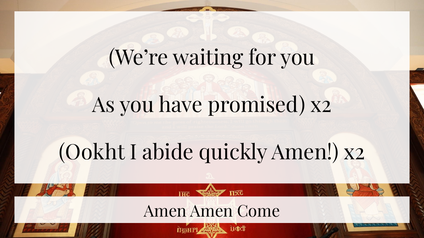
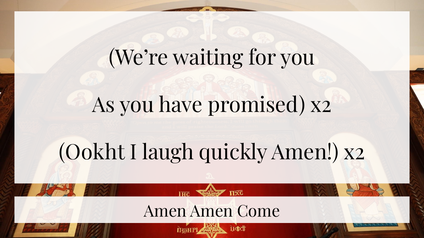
abide: abide -> laugh (168, 153)
